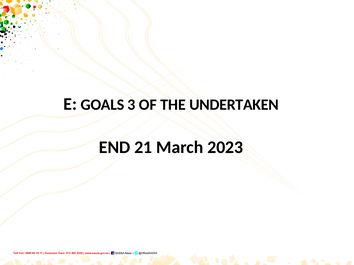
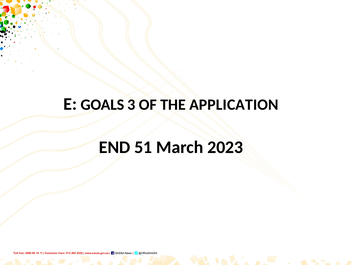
UNDERTAKEN: UNDERTAKEN -> APPLICATION (234, 105)
21: 21 -> 51 (143, 148)
